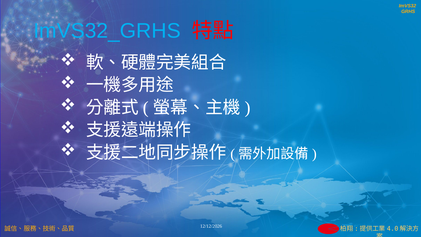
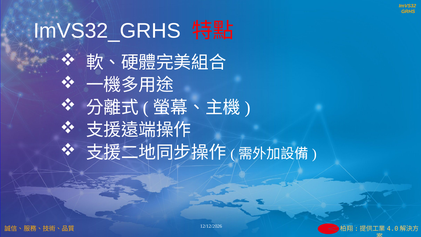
ImVS32_GRHS colour: light blue -> white (107, 31)
